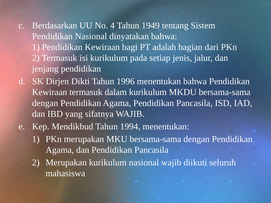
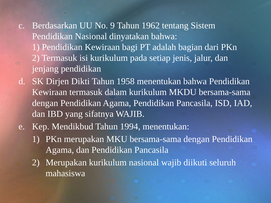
4: 4 -> 9 (113, 25)
1949: 1949 -> 1962 (151, 25)
1996: 1996 -> 1958 (126, 81)
